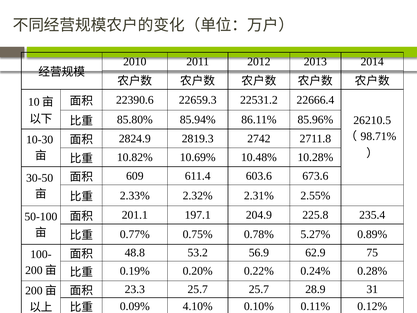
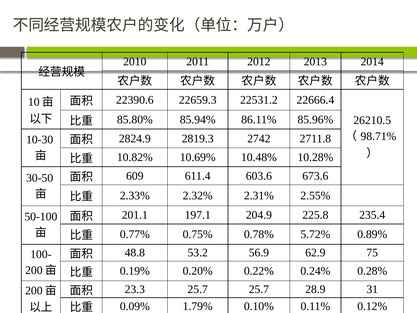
5.27%: 5.27% -> 5.72% (315, 234)
4.10%: 4.10% -> 1.79% (198, 306)
